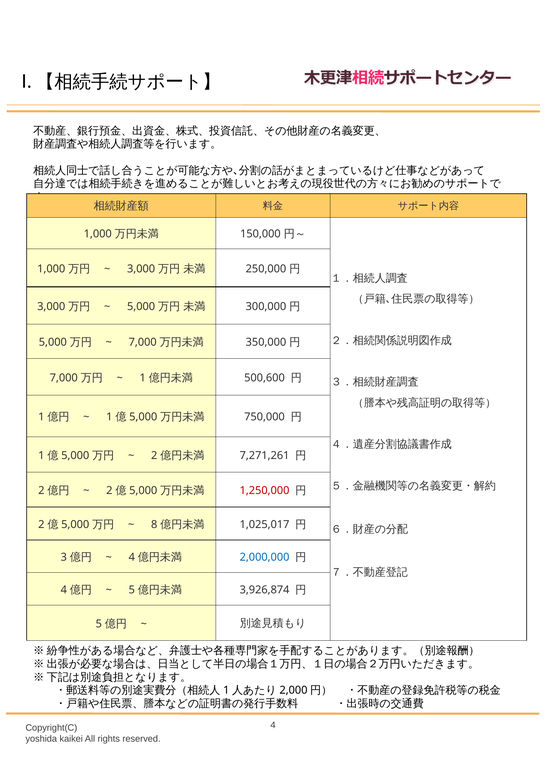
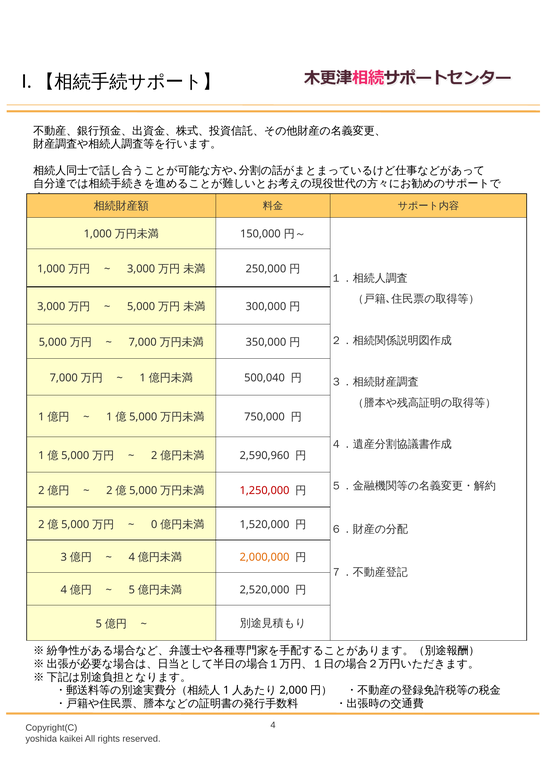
500,600: 500,600 -> 500,040 (264, 378)
7,271,261: 7,271,261 -> 2,590,960 (265, 456)
8: 8 -> 0 (154, 525)
1,025,017: 1,025,017 -> 1,520,000 (265, 525)
2,000,000 colour: blue -> orange (265, 557)
3,926,874: 3,926,874 -> 2,520,000 (265, 590)
